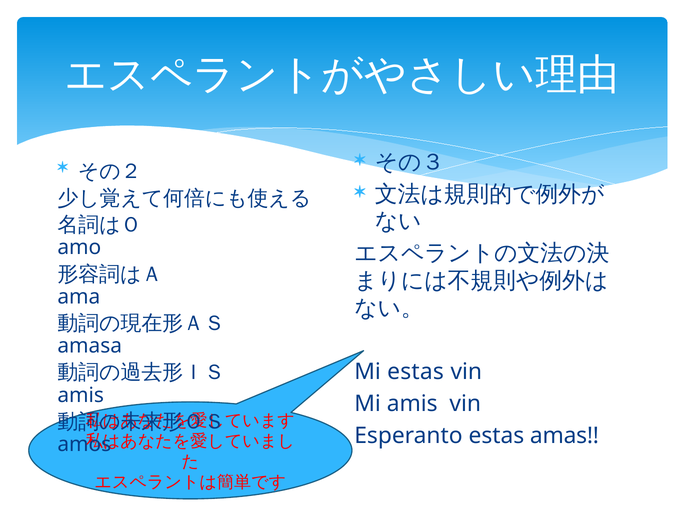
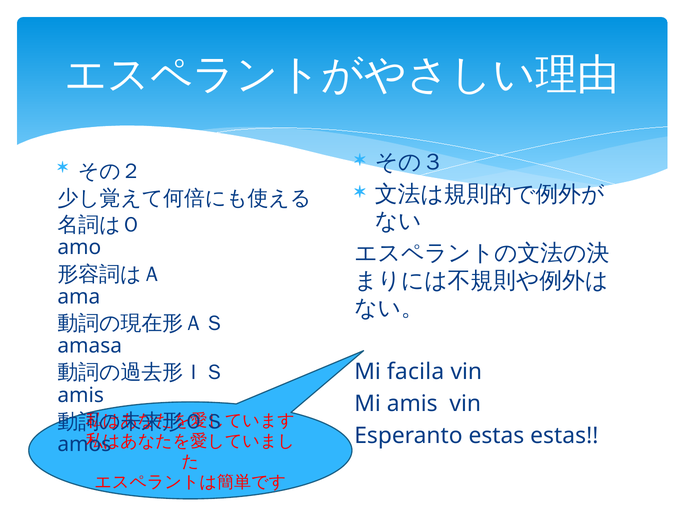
Mi estas: estas -> facila (416, 372)
estas amas: amas -> estas (564, 436)
